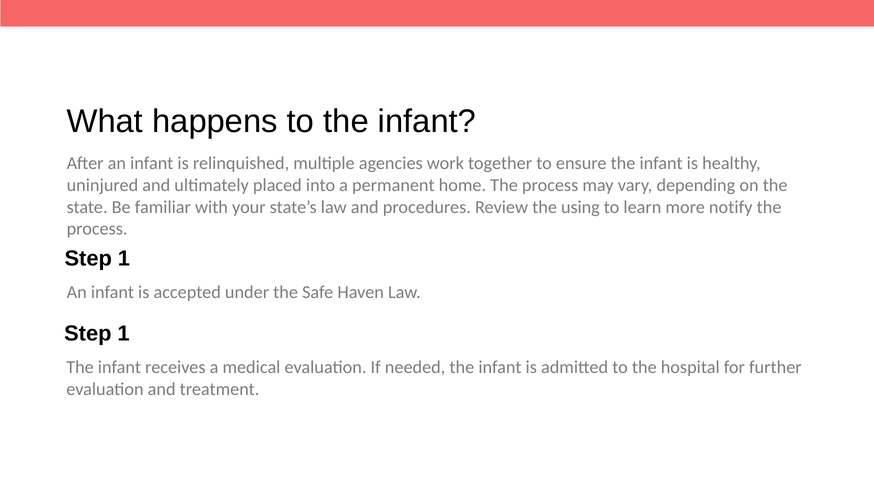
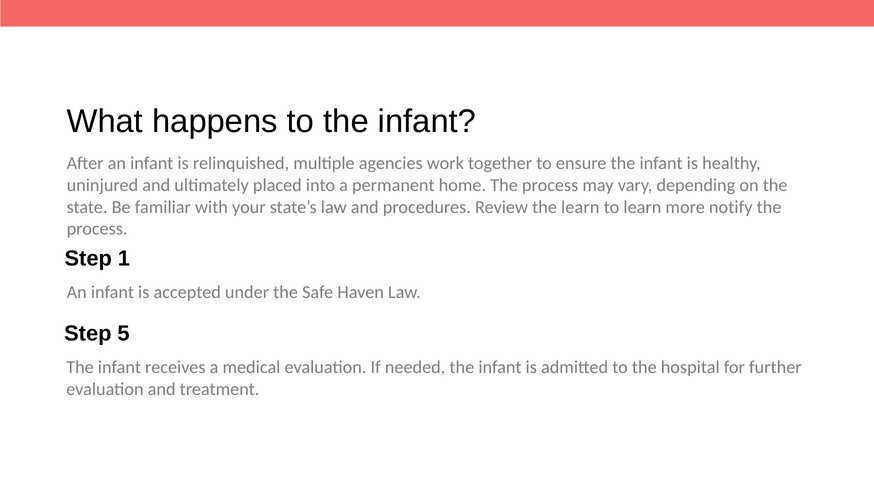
the using: using -> learn (580, 207)
1: 1 -> 5 (124, 334)
